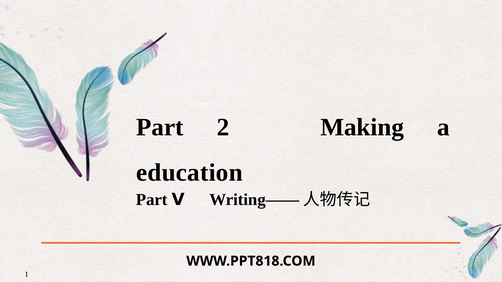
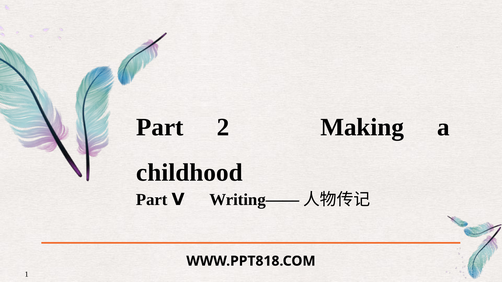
education: education -> childhood (189, 173)
